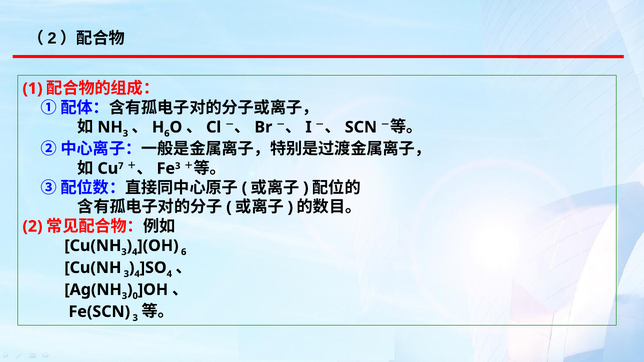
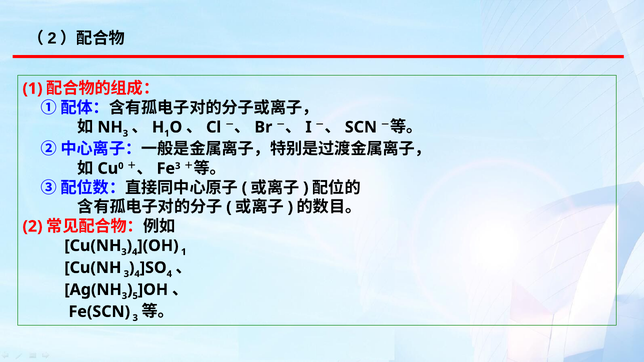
6: 6 -> 1 (167, 134)
7: 7 -> 0 (121, 166)
6: 6 -> 1 (184, 252)
0: 0 -> 5 (135, 296)
